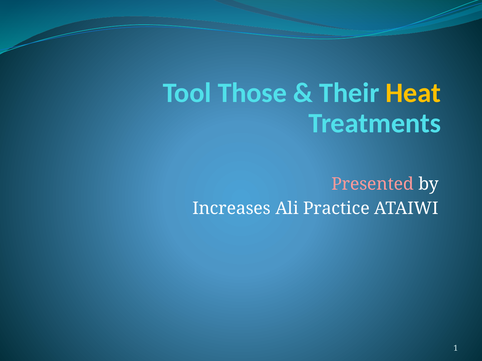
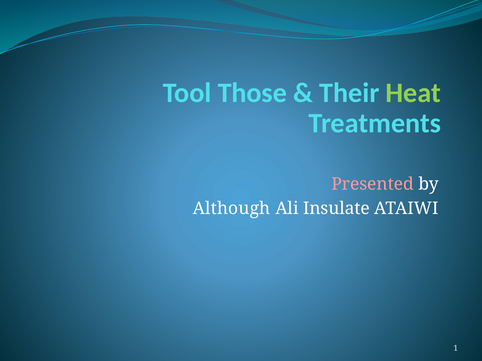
Heat colour: yellow -> light green (413, 93)
Increases: Increases -> Although (232, 209)
Practice: Practice -> Insulate (336, 209)
